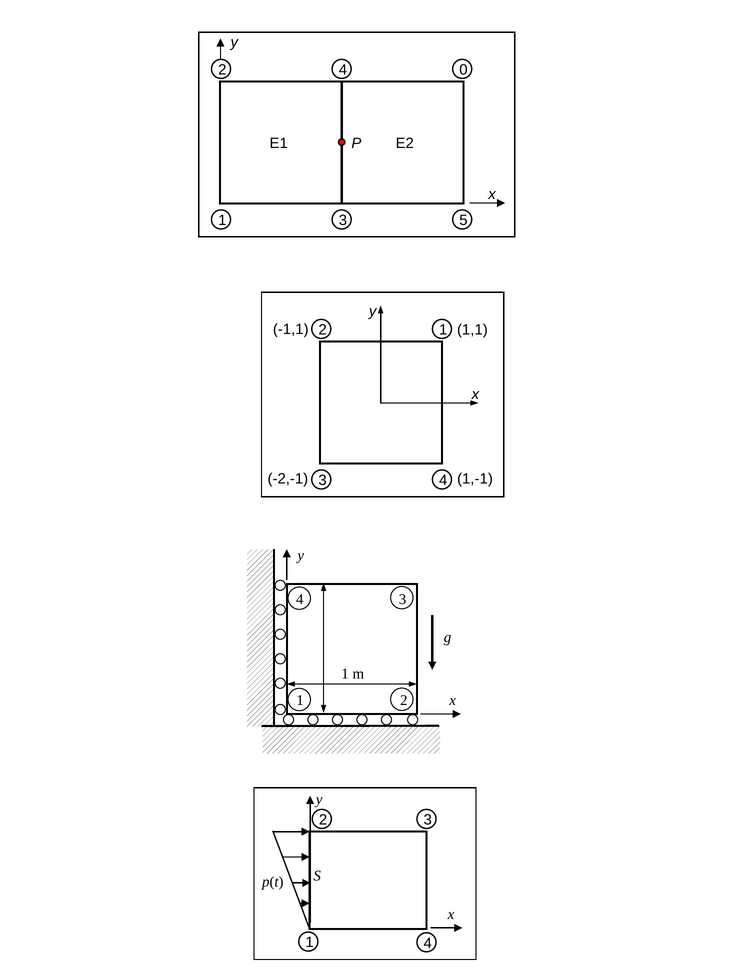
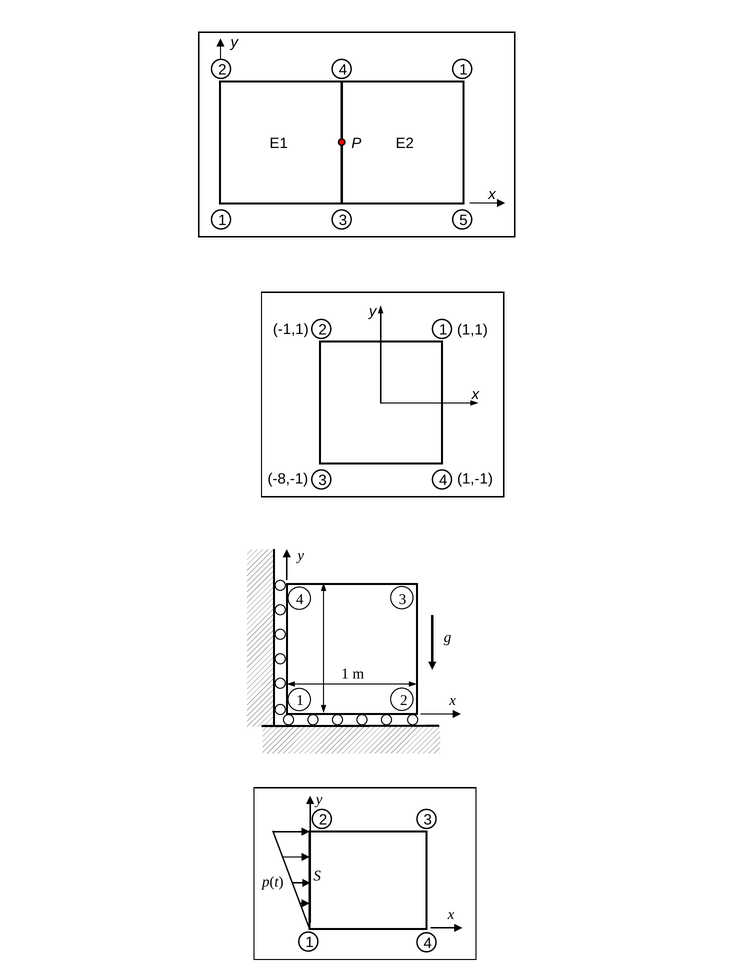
0: 0 -> 1 (463, 70)
-2,-1: -2,-1 -> -8,-1 (288, 479)
